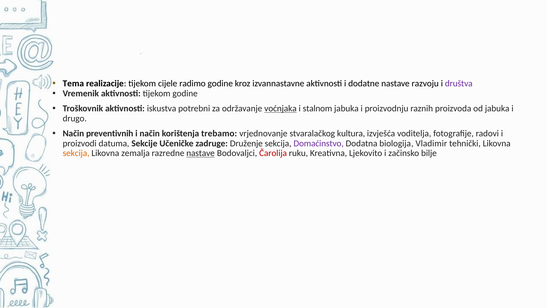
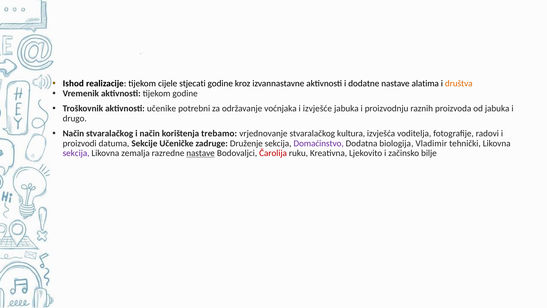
Tema: Tema -> Ishod (73, 83)
radimo: radimo -> stjecati (192, 83)
razvoju: razvoju -> alatima (425, 83)
društva colour: purple -> orange (459, 83)
iskustva: iskustva -> učenike (162, 108)
voćnjaka underline: present -> none (280, 108)
stalnom: stalnom -> izvješće (317, 108)
Način preventivnih: preventivnih -> stvaralačkog (110, 133)
sekcija colour: orange -> purple (76, 153)
